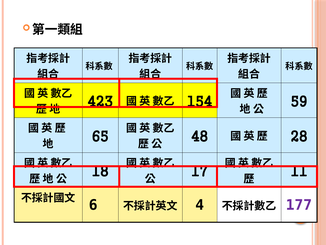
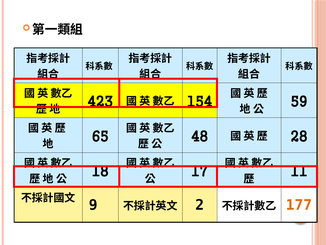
6: 6 -> 9 (93, 205)
4: 4 -> 2 (200, 205)
177 colour: purple -> orange (299, 205)
